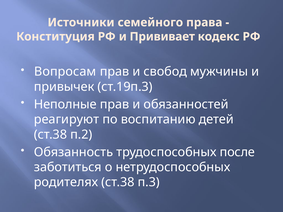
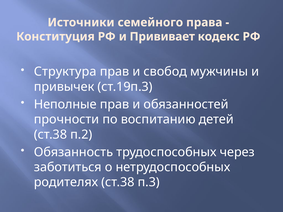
Вопросам: Вопросам -> Структура (65, 72)
реагируют: реагируют -> прочности (67, 120)
после: после -> через (237, 152)
